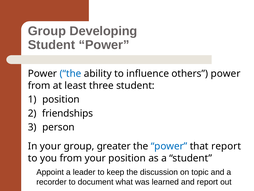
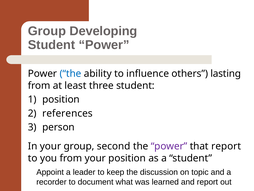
others power: power -> lasting (226, 74)
friendships: friendships -> references (68, 113)
greater: greater -> second (114, 146)
power colour: blue -> purple (169, 146)
